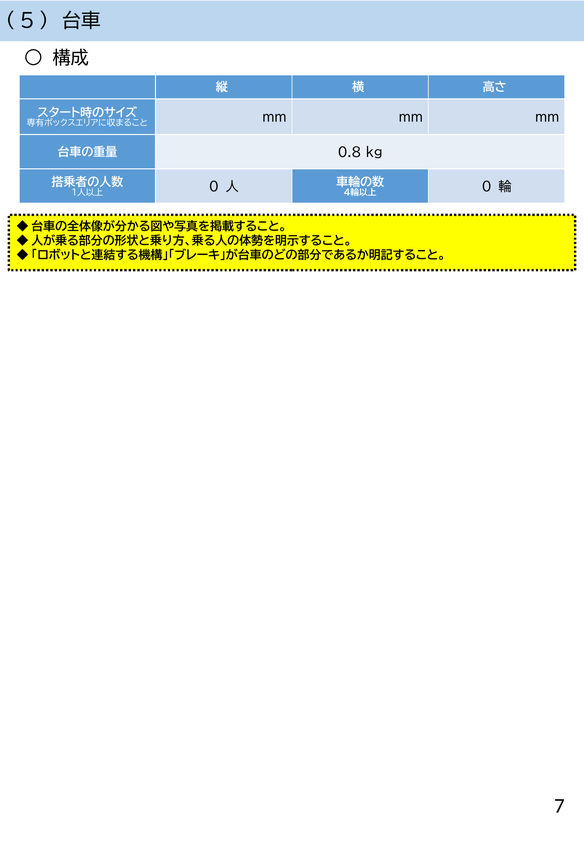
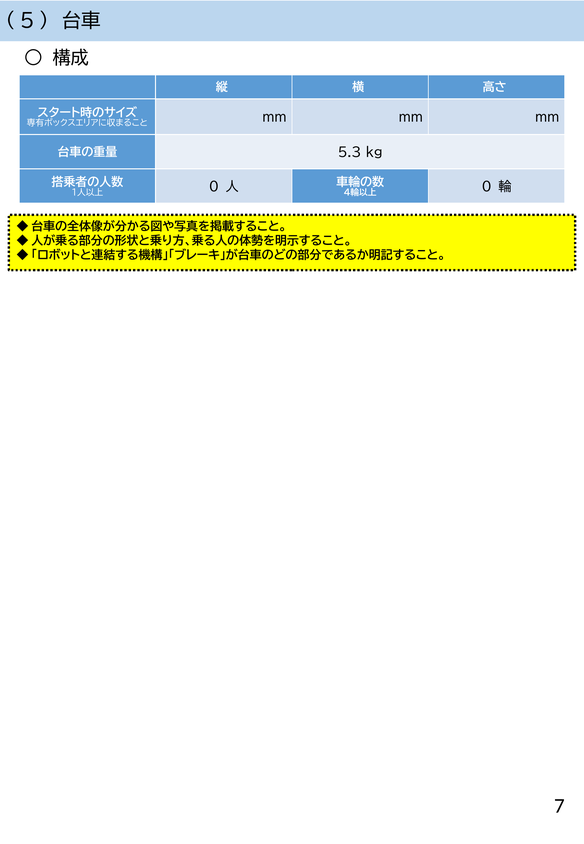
0.8: 0.8 -> 5.3 (350, 152)
